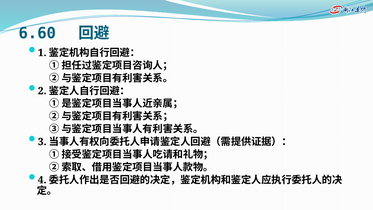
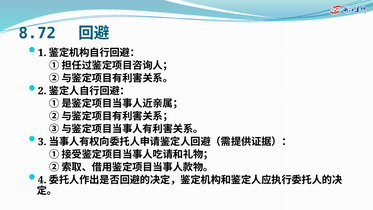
6.60: 6.60 -> 8.72 (37, 33)
